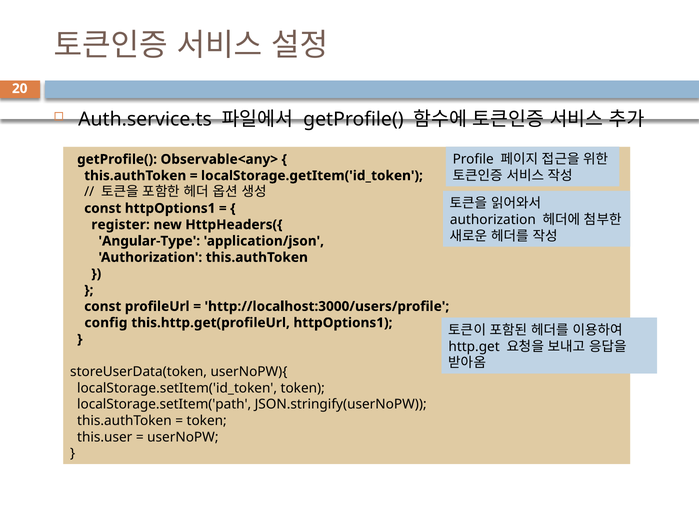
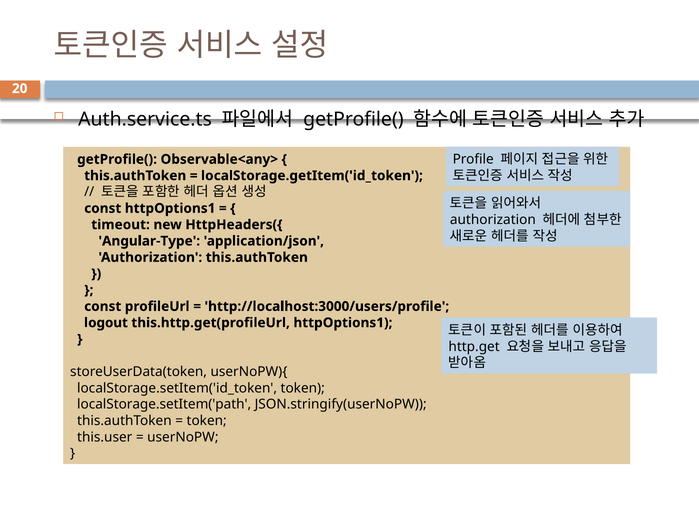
register: register -> timeout (121, 224)
config: config -> logout (106, 322)
